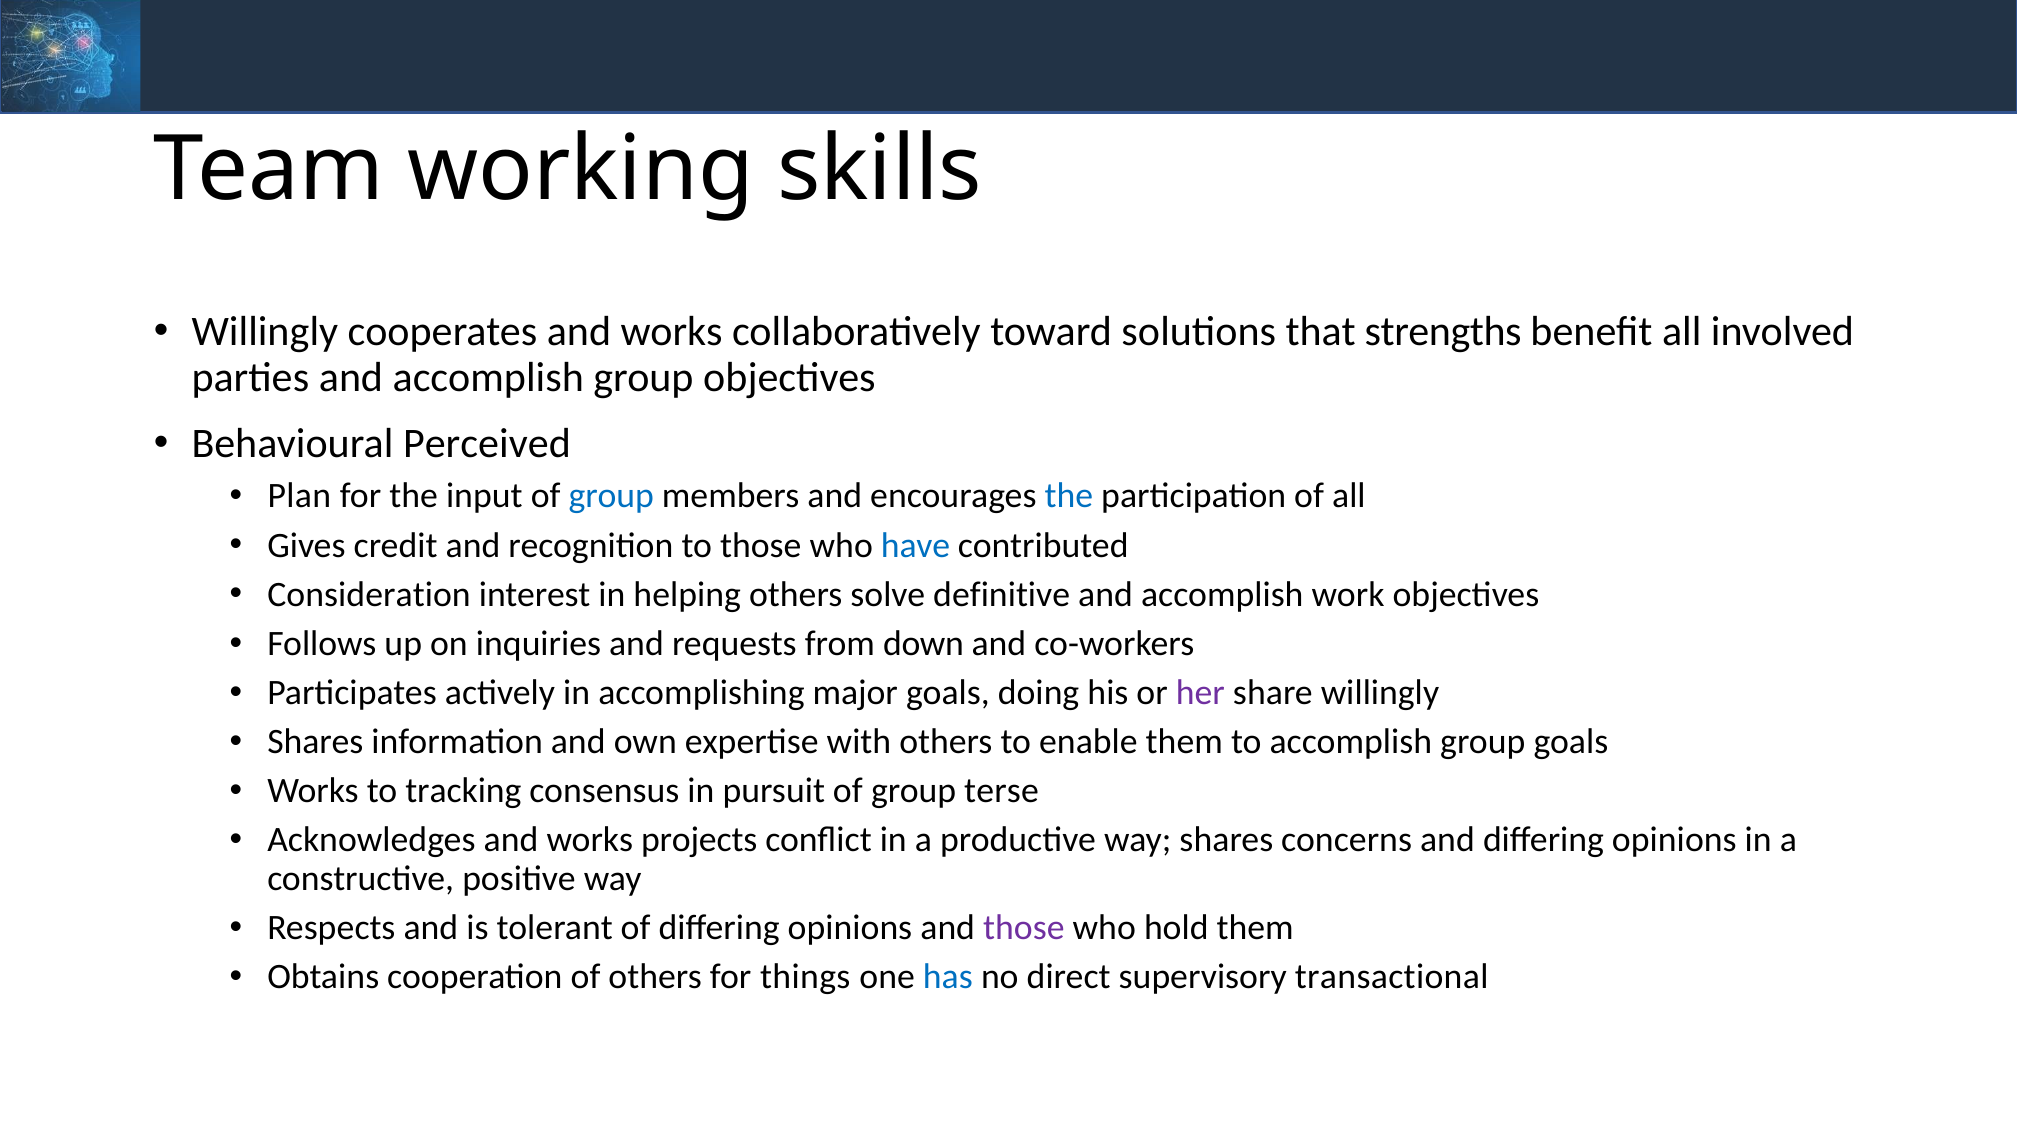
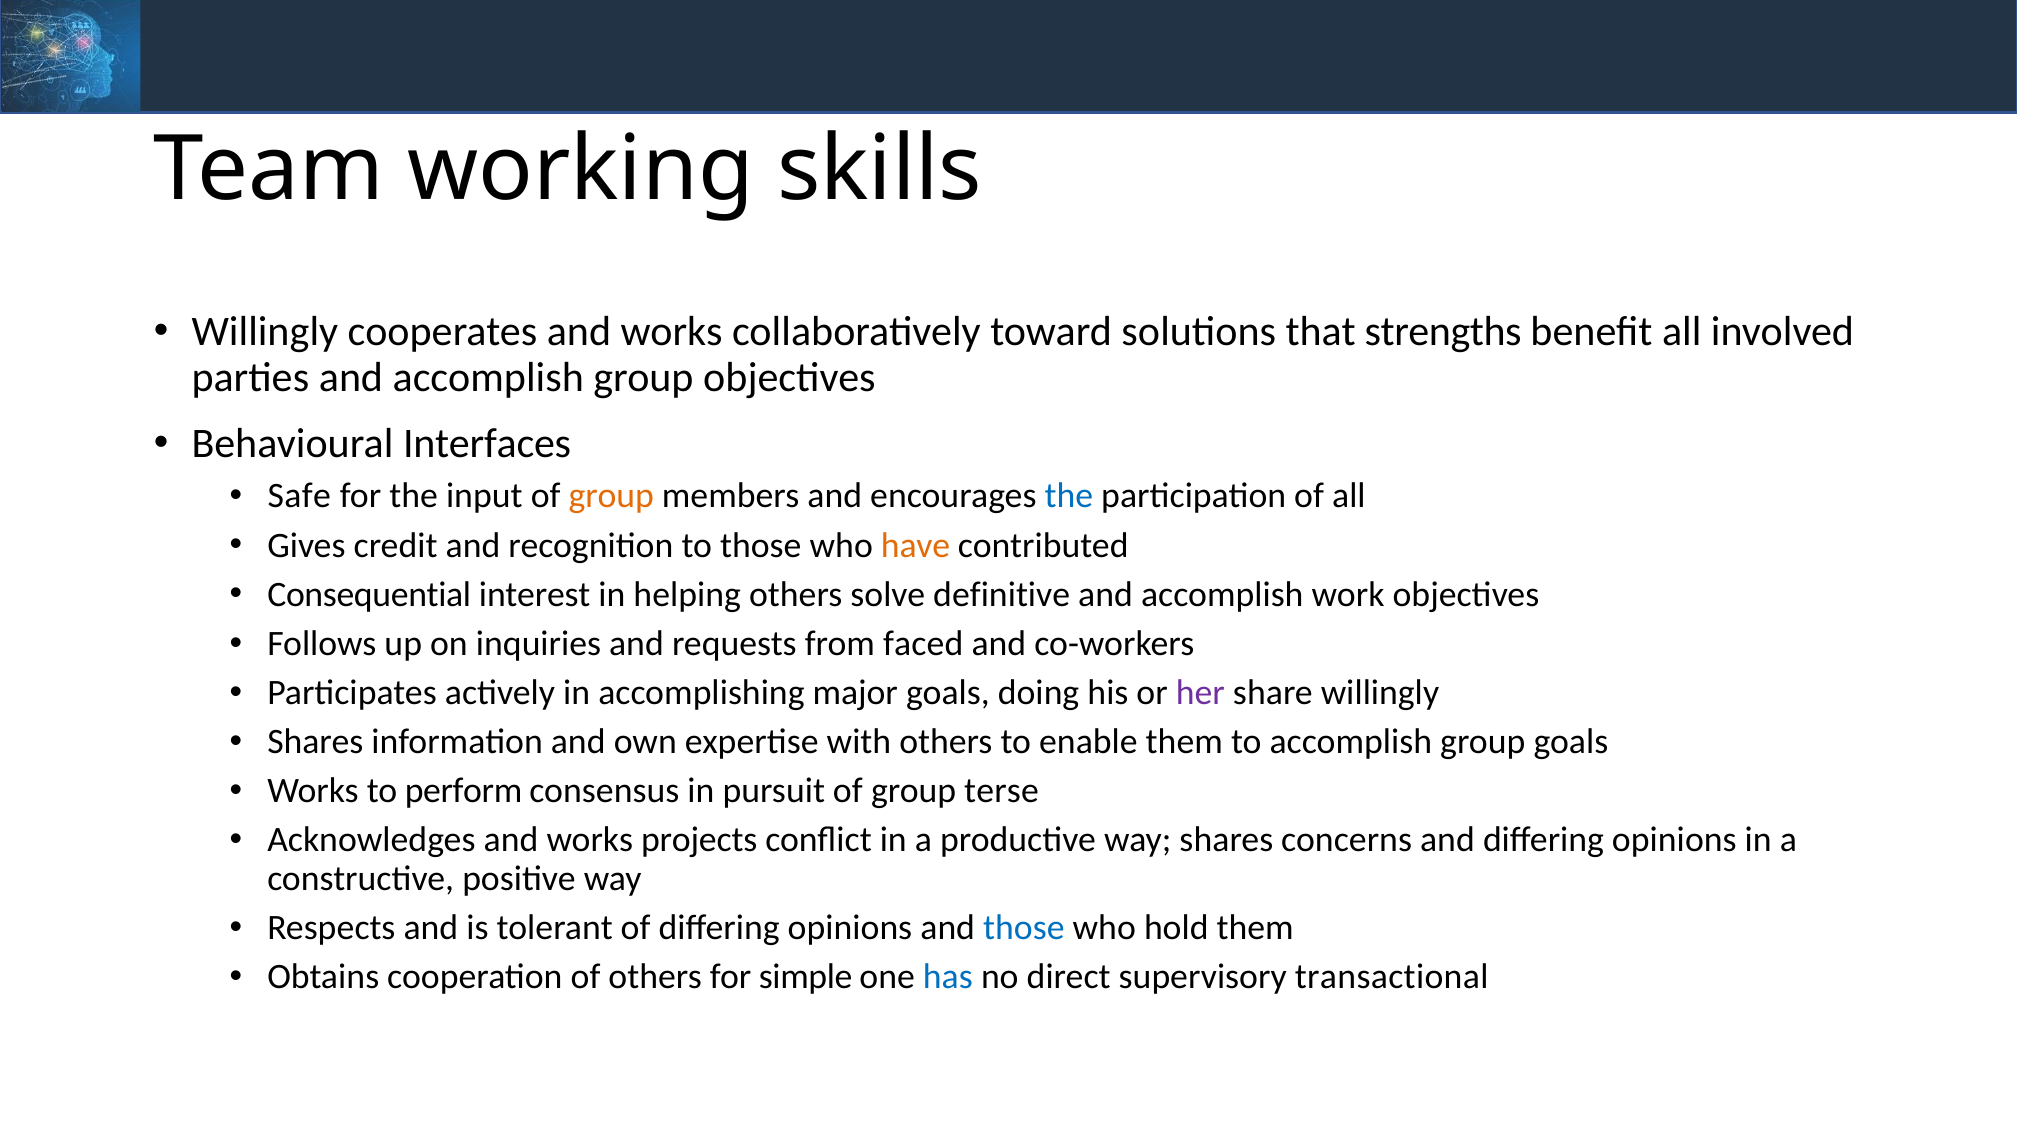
Perceived: Perceived -> Interfaces (487, 444)
Plan: Plan -> Safe (299, 496)
group colour: blue -> orange (611, 496)
have colour: blue -> orange (916, 546)
Consideration: Consideration -> Consequential (369, 595)
down: down -> faced (923, 644)
tracking: tracking -> perform (464, 791)
those colour: purple -> blue (1024, 928)
things: things -> simple (806, 977)
